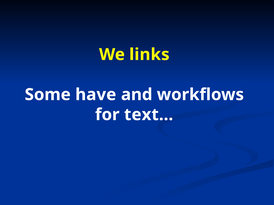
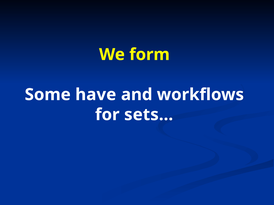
links: links -> form (149, 55)
text…: text… -> sets… (149, 115)
